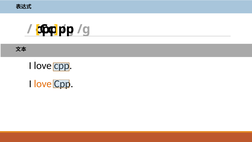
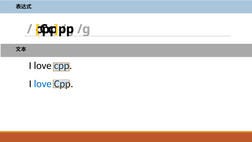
love colour: orange -> blue (43, 84)
